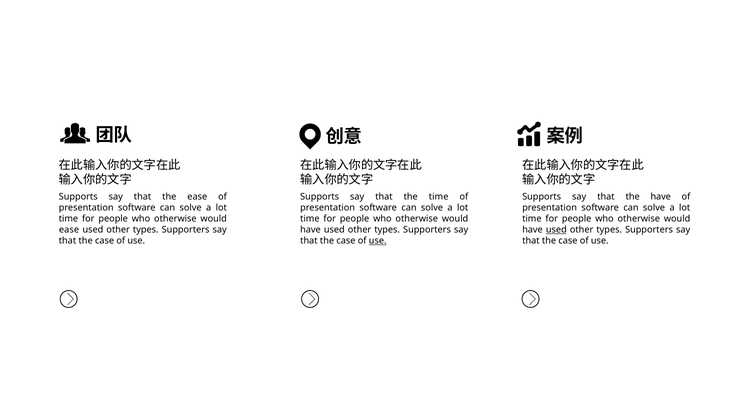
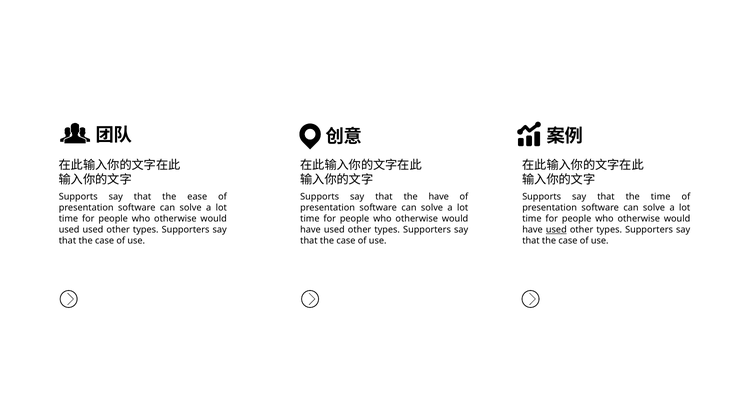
the time: time -> have (439, 197)
the have: have -> time (661, 197)
ease: ease -> used (69, 230)
use underline: present -> none (378, 240)
